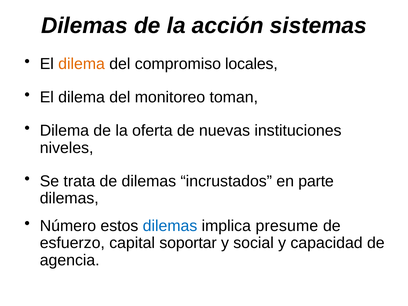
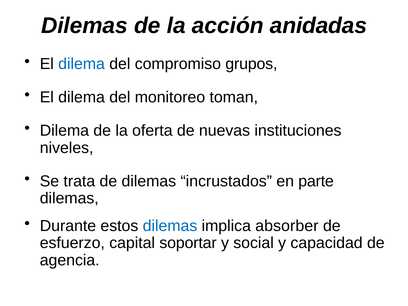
sistemas: sistemas -> anidadas (318, 26)
dilema colour: orange -> blue (82, 64)
locales: locales -> grupos (251, 64)
Número: Número -> Durante (68, 226)
presume: presume -> absorber (287, 226)
